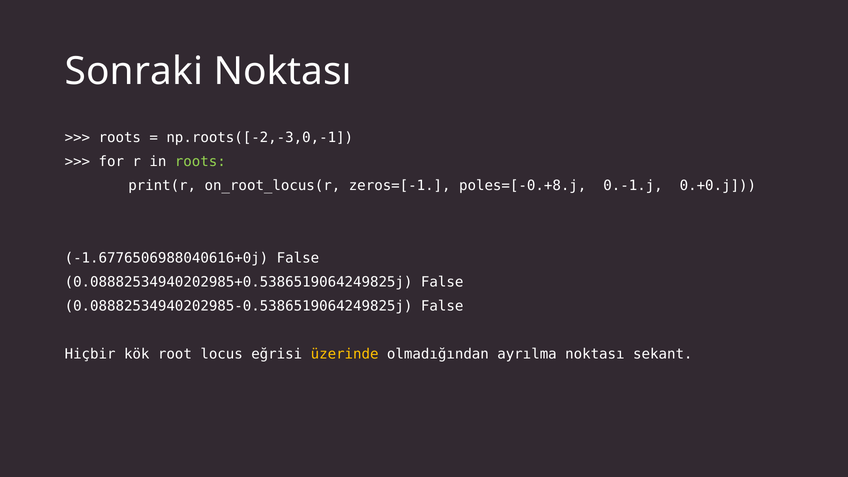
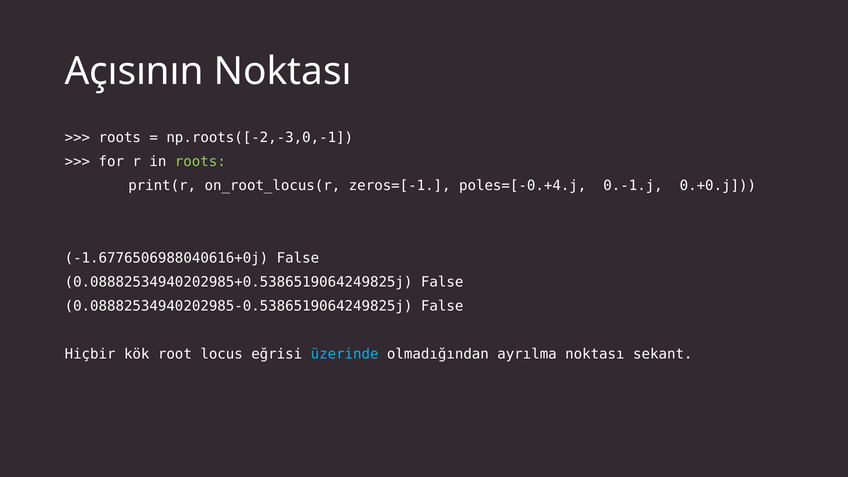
Sonraki: Sonraki -> Açısının (134, 71)
poles=[-0.+8.j: poles=[-0.+8.j -> poles=[-0.+4.j (523, 186)
üzerinde colour: yellow -> light blue (345, 354)
